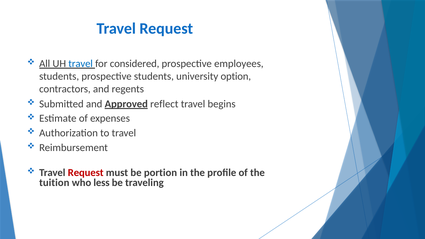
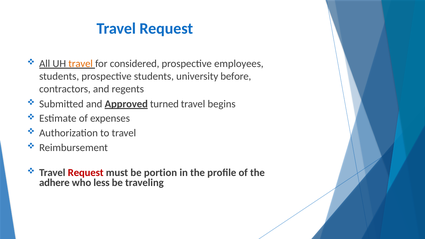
travel colour: blue -> orange (81, 64)
option: option -> before (236, 76)
reflect: reflect -> turned (164, 104)
tuition: tuition -> adhere (54, 183)
